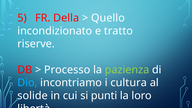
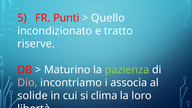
Della: Della -> Punti (66, 18)
Processo: Processo -> Maturino (67, 70)
Dio colour: light blue -> pink (27, 83)
cultura: cultura -> associa (129, 83)
punti: punti -> clima (104, 96)
